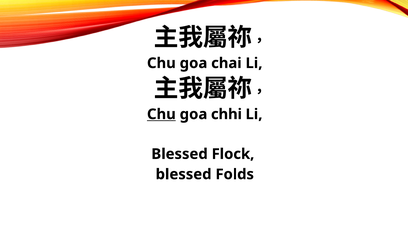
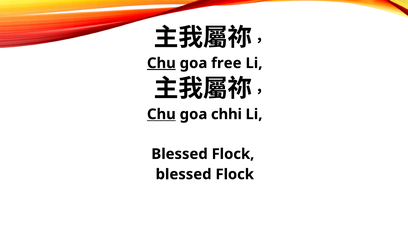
Chu underline: none -> present (161, 63)
chai: chai -> free (226, 63)
Folds: Folds -> Flock (235, 175)
